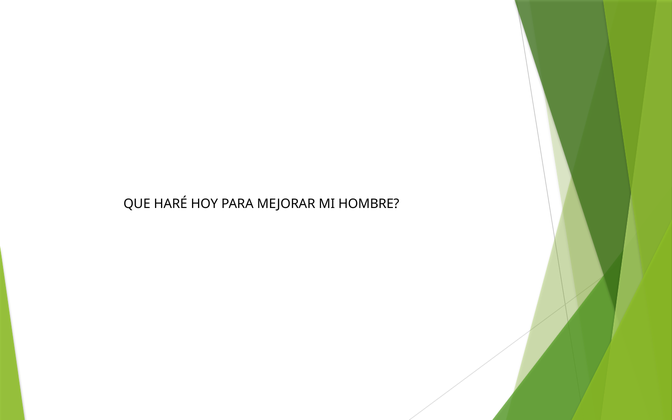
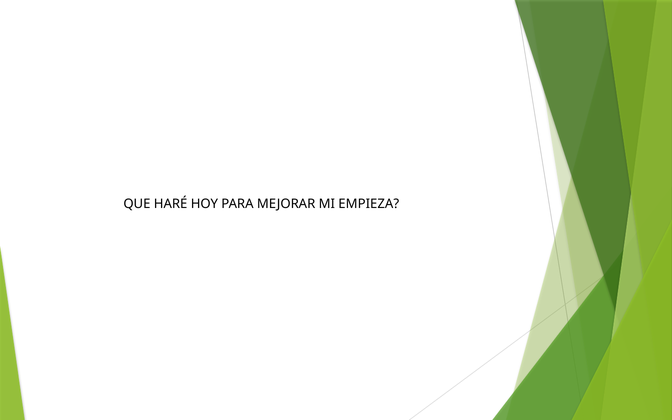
HOMBRE: HOMBRE -> EMPIEZA (369, 204)
